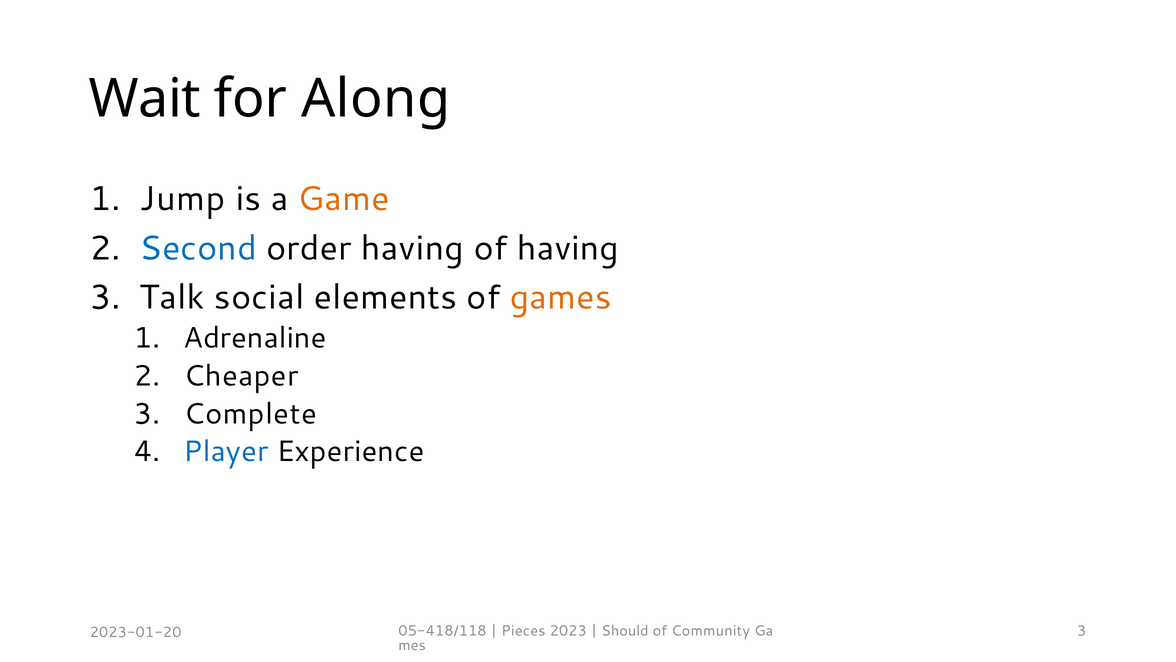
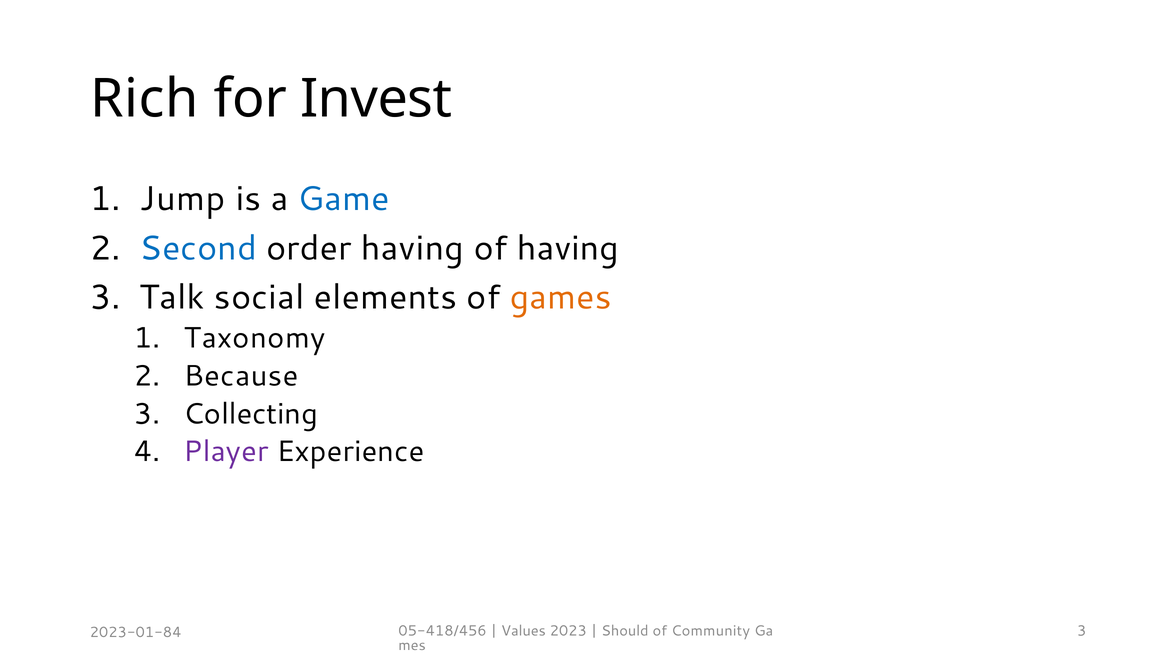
Wait: Wait -> Rich (144, 99)
Along: Along -> Invest (376, 99)
Game colour: orange -> blue (344, 199)
Adrenaline: Adrenaline -> Taxonomy (255, 338)
Cheaper: Cheaper -> Because (241, 376)
Complete: Complete -> Collecting (251, 413)
Player colour: blue -> purple (226, 451)
05-418/118: 05-418/118 -> 05-418/456 (443, 630)
Pieces: Pieces -> Values (523, 630)
2023-01-20: 2023-01-20 -> 2023-01-84 (136, 632)
